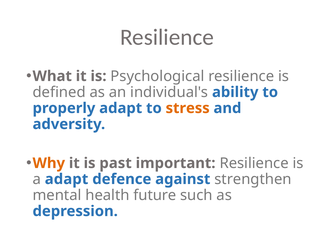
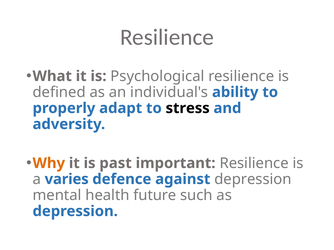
stress colour: orange -> black (188, 108)
a adapt: adapt -> varies (67, 180)
against strengthen: strengthen -> depression (253, 180)
